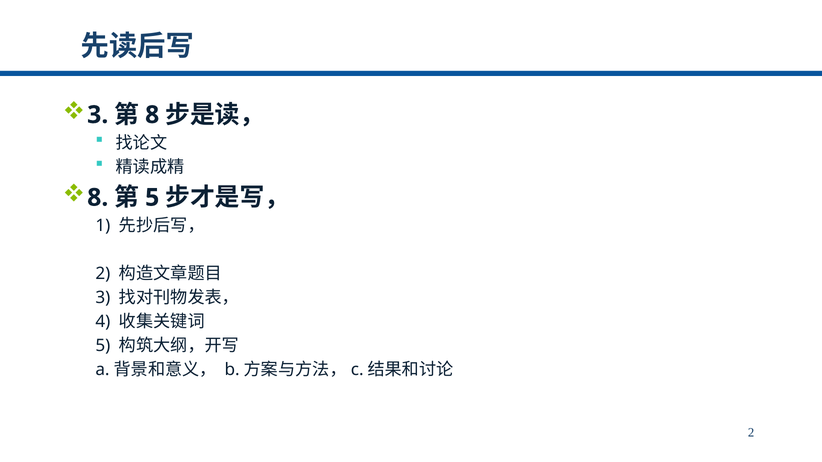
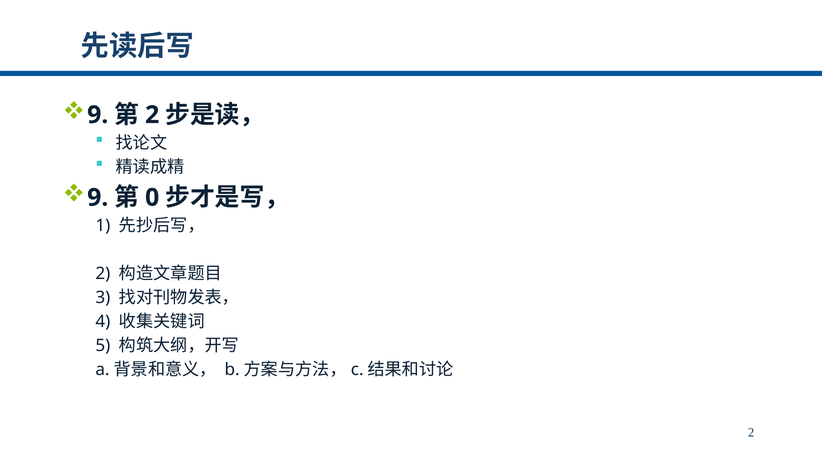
3: 3 -> 9 (98, 115)
8: 8 -> 2 (152, 115)
8: 8 -> 9 (98, 198)
5: 5 -> 0 (152, 198)
